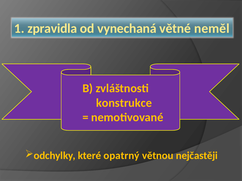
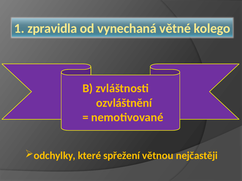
neměl: neměl -> kolego (212, 29)
konstrukce: konstrukce -> ozvláštnění (124, 103)
opatrný: opatrný -> spřežení (122, 156)
